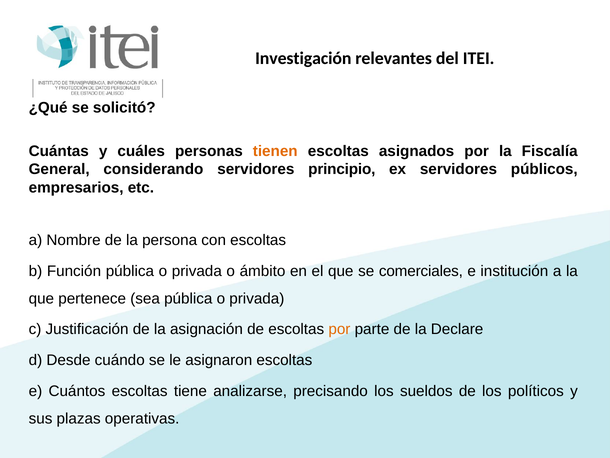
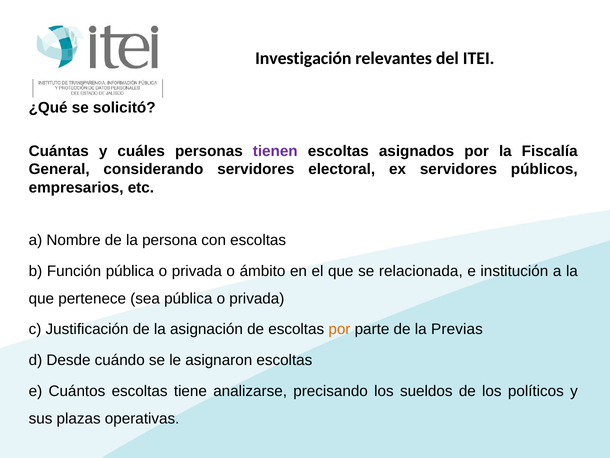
tienen colour: orange -> purple (275, 151)
principio: principio -> electoral (342, 169)
comerciales: comerciales -> relacionada (421, 271)
Declare: Declare -> Previas (457, 329)
